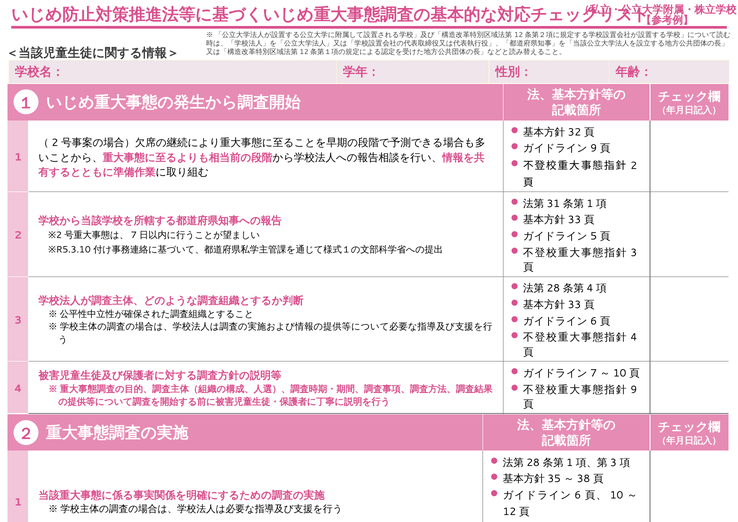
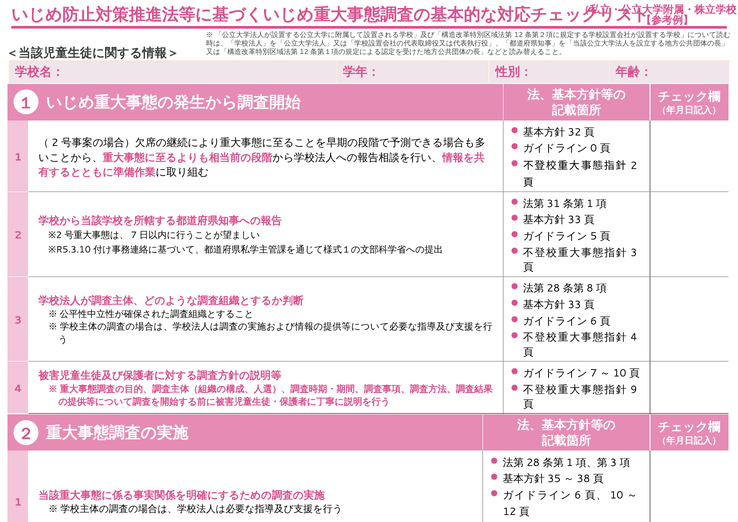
9: 9 -> 0 (594, 148)
4: 4 -> 8 (590, 288)
